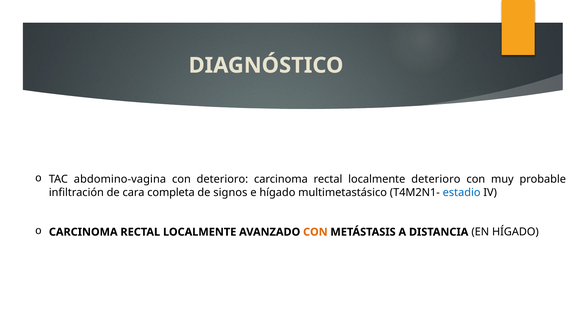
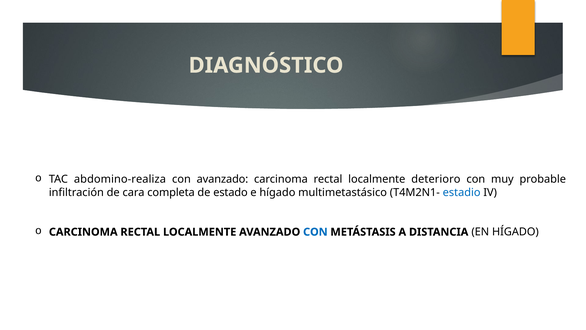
abdomino-vagina: abdomino-vagina -> abdomino-realiza (120, 179)
con deterioro: deterioro -> avanzado (222, 179)
signos: signos -> estado (230, 192)
CON colour: orange -> blue (315, 232)
